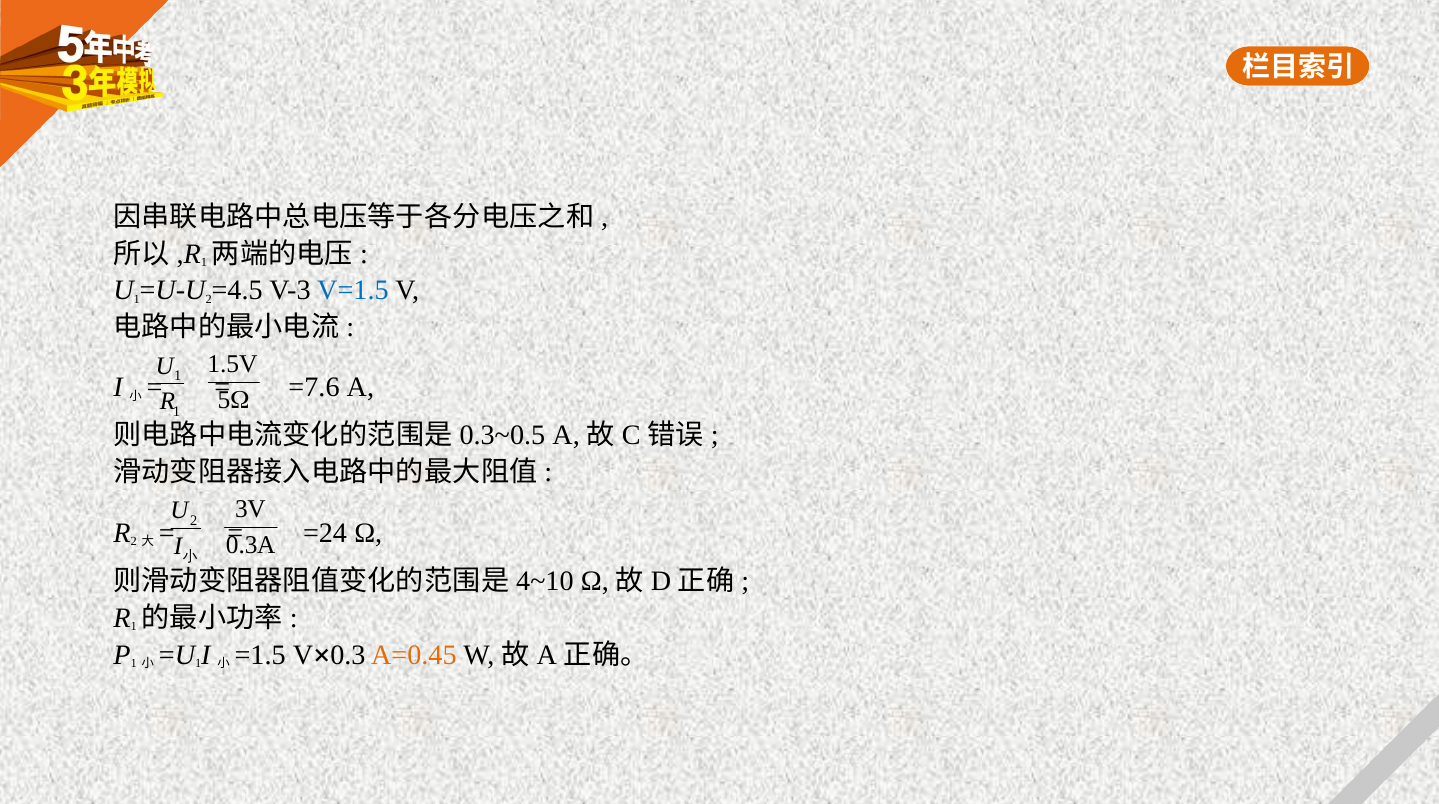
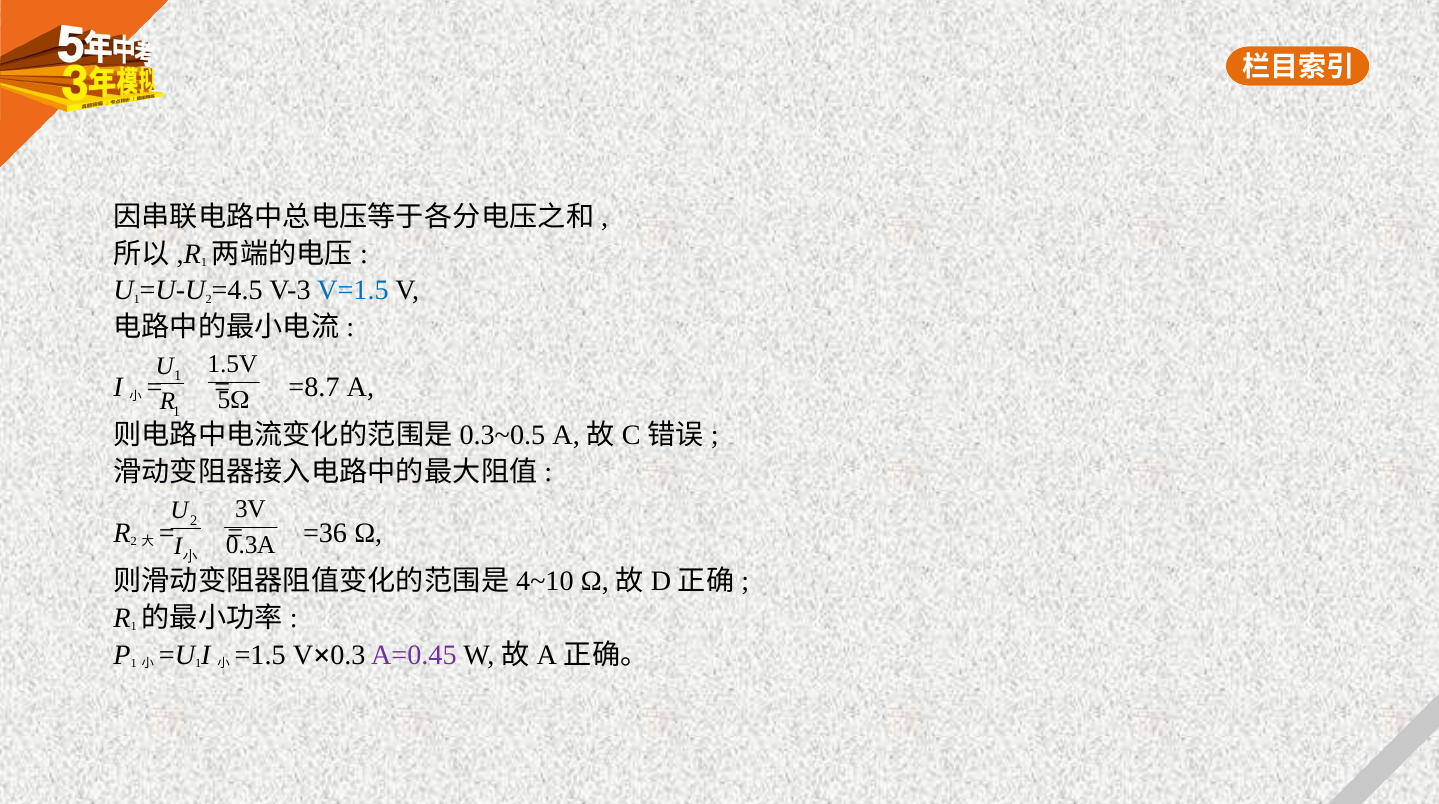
=7.6: =7.6 -> =8.7 (314, 388)
=24: =24 -> =36 (325, 533)
A=0.45 colour: orange -> purple (414, 655)
